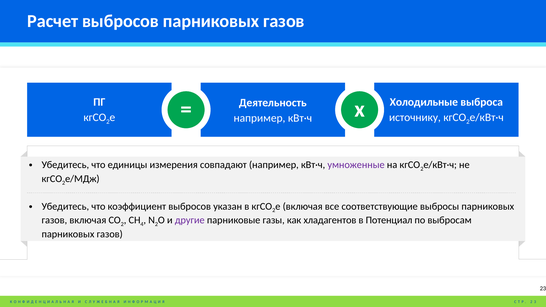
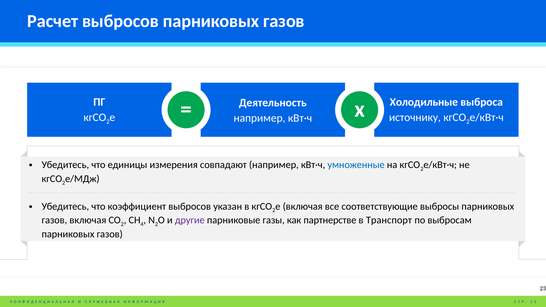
умноженные colour: purple -> blue (356, 165)
хладагентов: хладагентов -> партнерстве (330, 220)
Потенциал: Потенциал -> Транспорт (389, 220)
